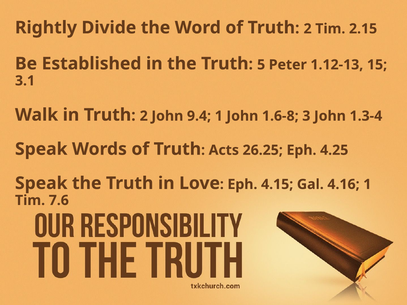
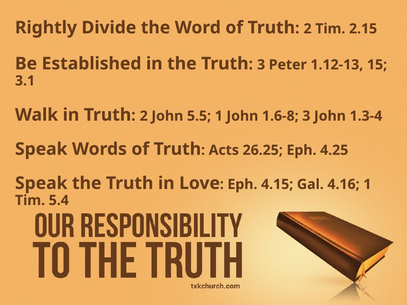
Truth 5: 5 -> 3 (261, 65)
9.4: 9.4 -> 5.5 (199, 116)
7.6: 7.6 -> 5.4 (59, 200)
